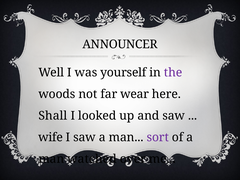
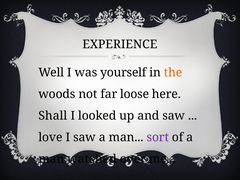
ANNOUNCER: ANNOUNCER -> EXPERIENCE (120, 44)
the colour: purple -> orange (173, 72)
wear: wear -> loose (135, 94)
wife: wife -> love (50, 137)
